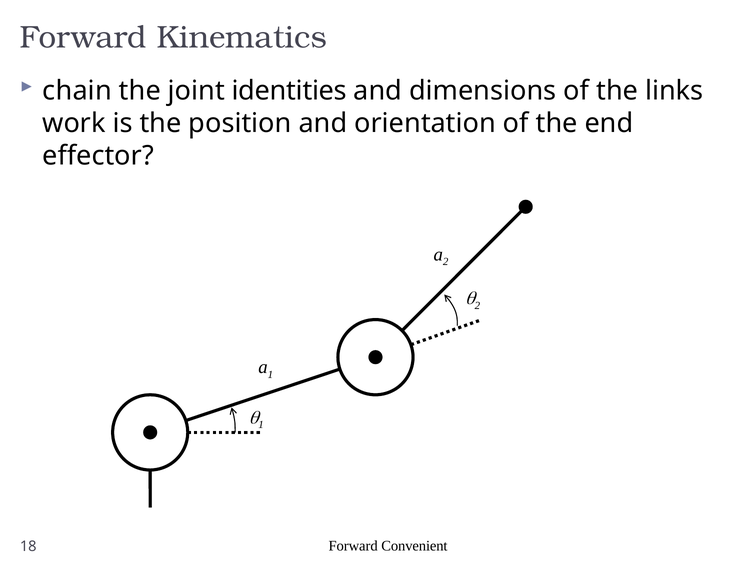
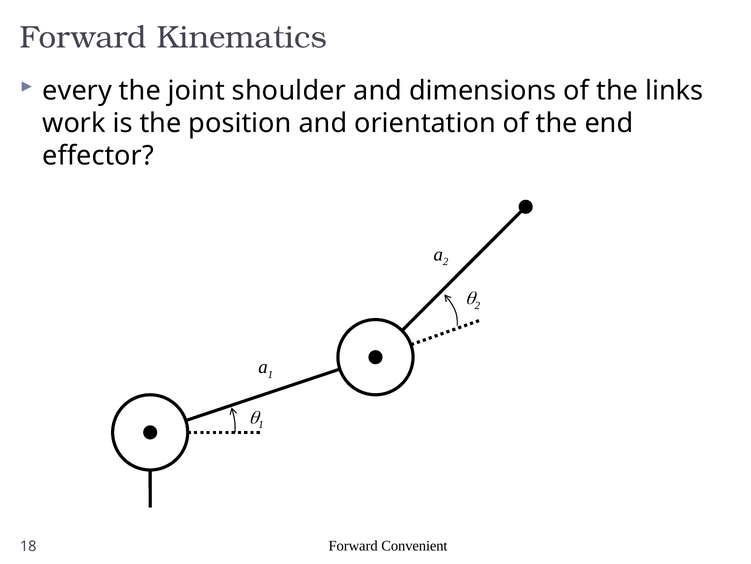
chain: chain -> every (77, 91)
identities: identities -> shoulder (289, 91)
